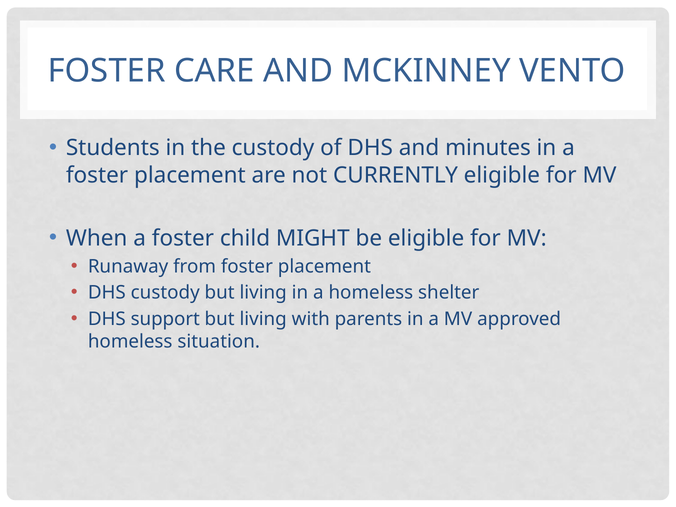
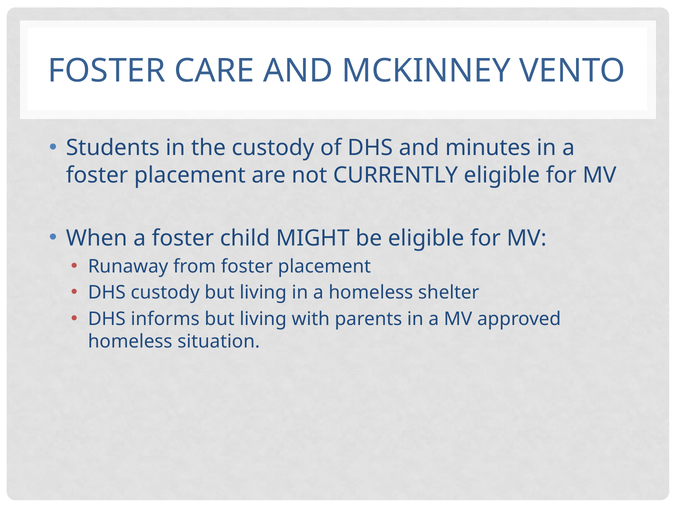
support: support -> informs (165, 319)
